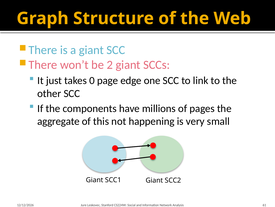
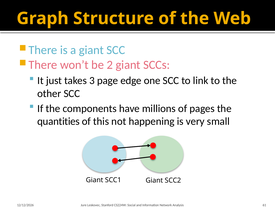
0: 0 -> 3 (92, 80)
aggregate: aggregate -> quantities (58, 121)
